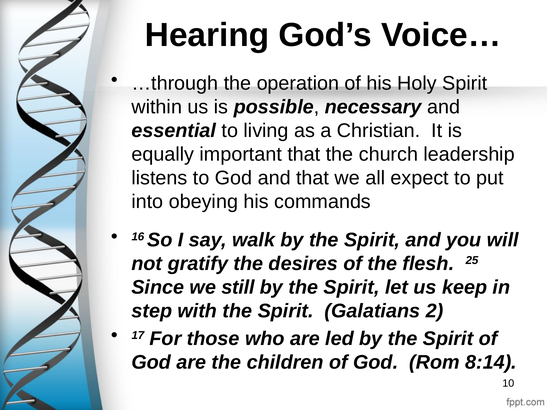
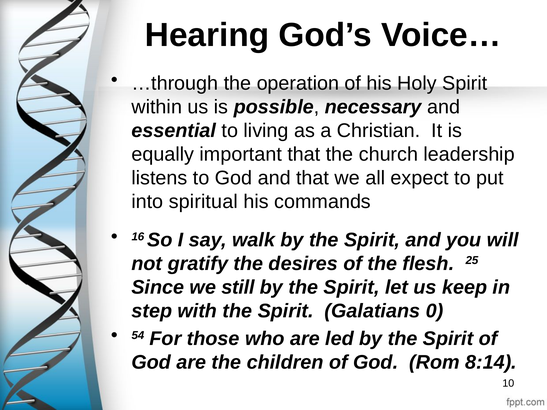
obeying: obeying -> spiritual (203, 202)
2: 2 -> 0 (434, 311)
17: 17 -> 54 (138, 336)
